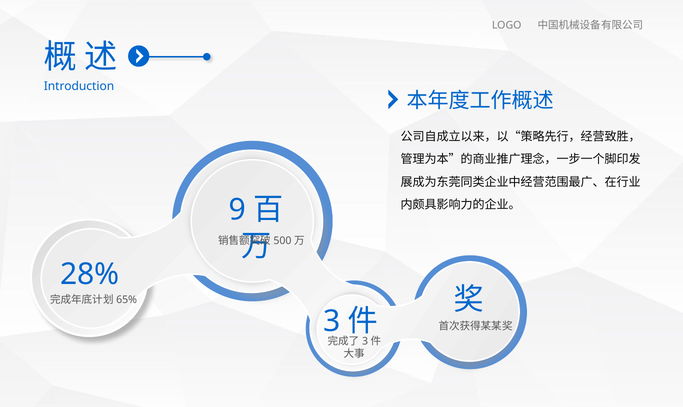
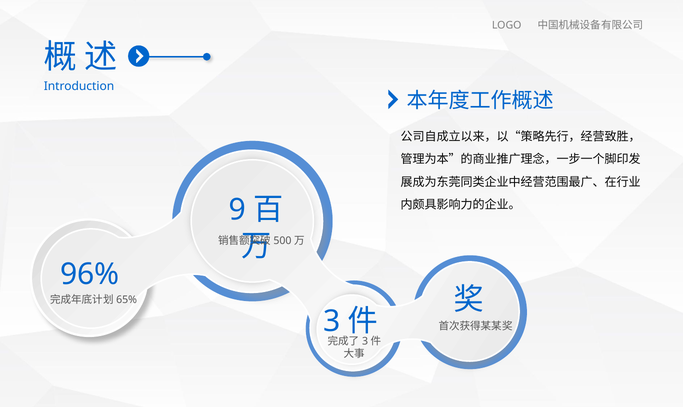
28%: 28% -> 96% (90, 274)
